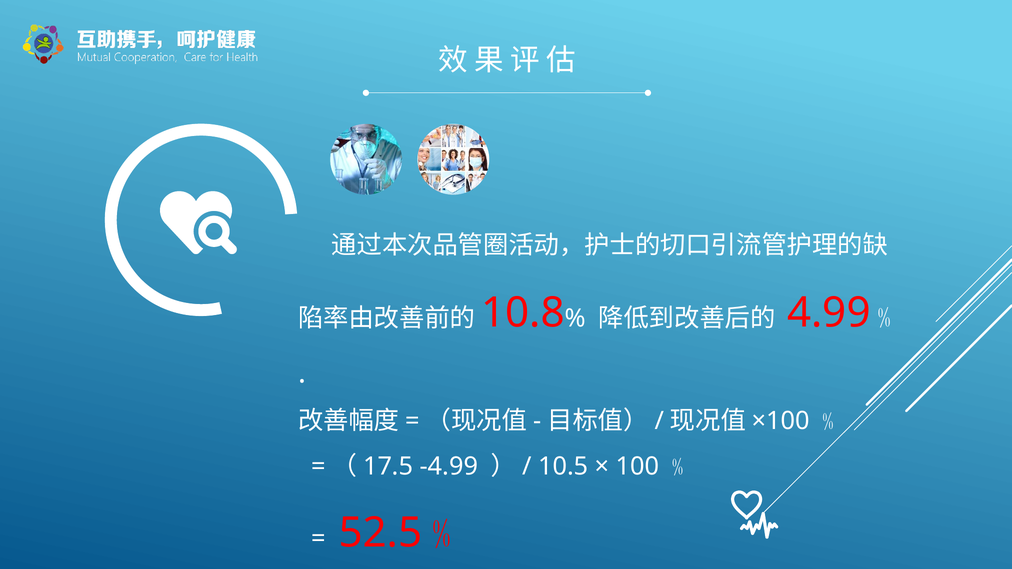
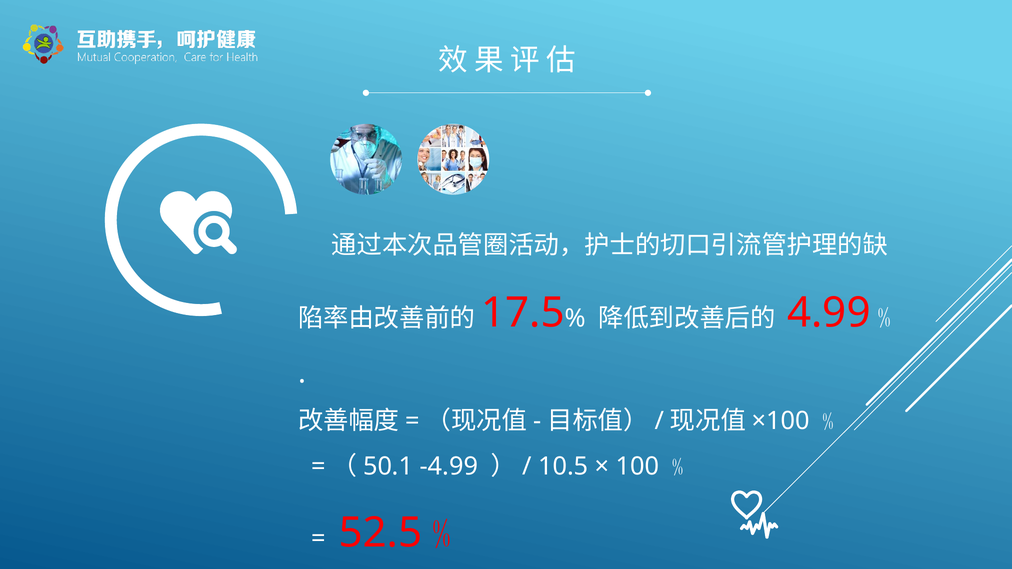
10.8: 10.8 -> 17.5 (523, 313)
17.5: 17.5 -> 50.1 (388, 466)
